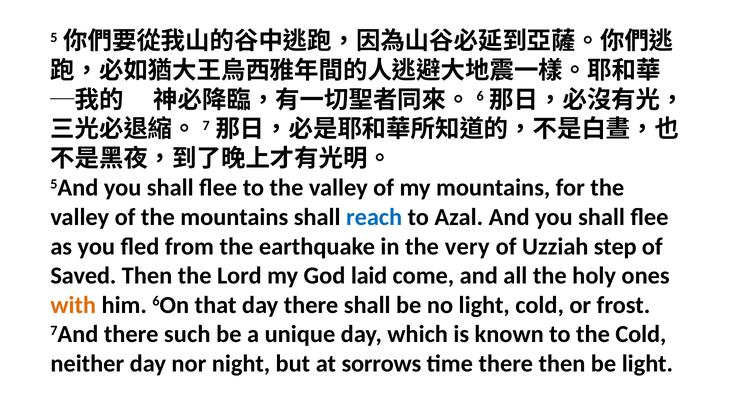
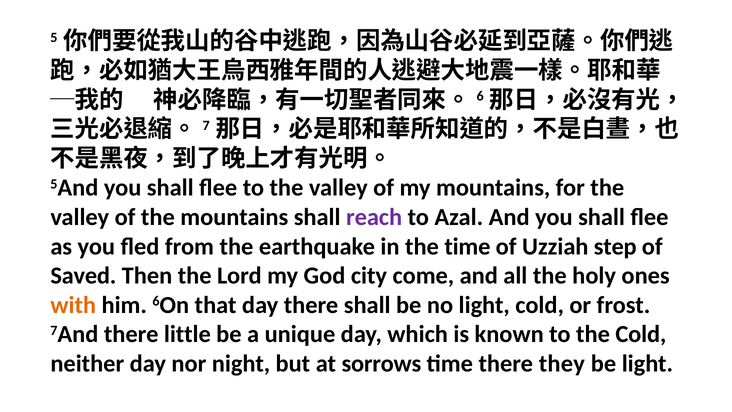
reach colour: blue -> purple (374, 217)
the very: very -> time (467, 246)
laid: laid -> city (369, 276)
such: such -> little (187, 334)
there then: then -> they (562, 363)
